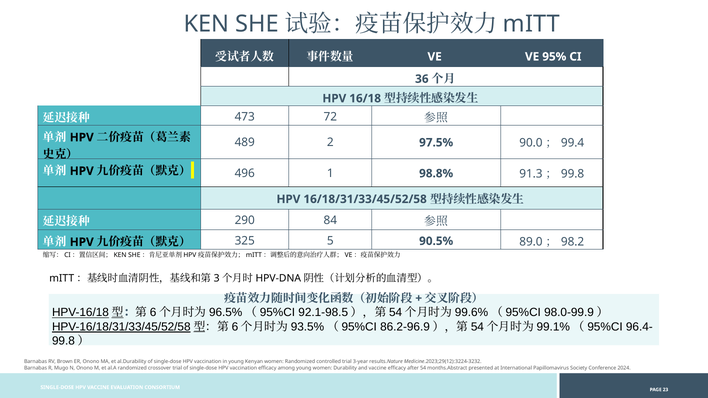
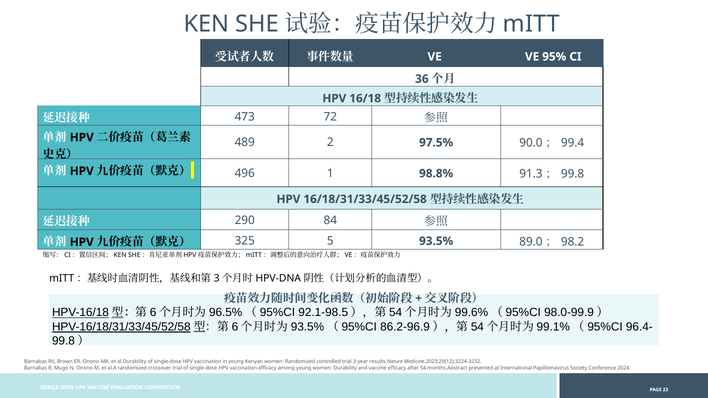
90.5%: 90.5% -> 93.5% (436, 241)
